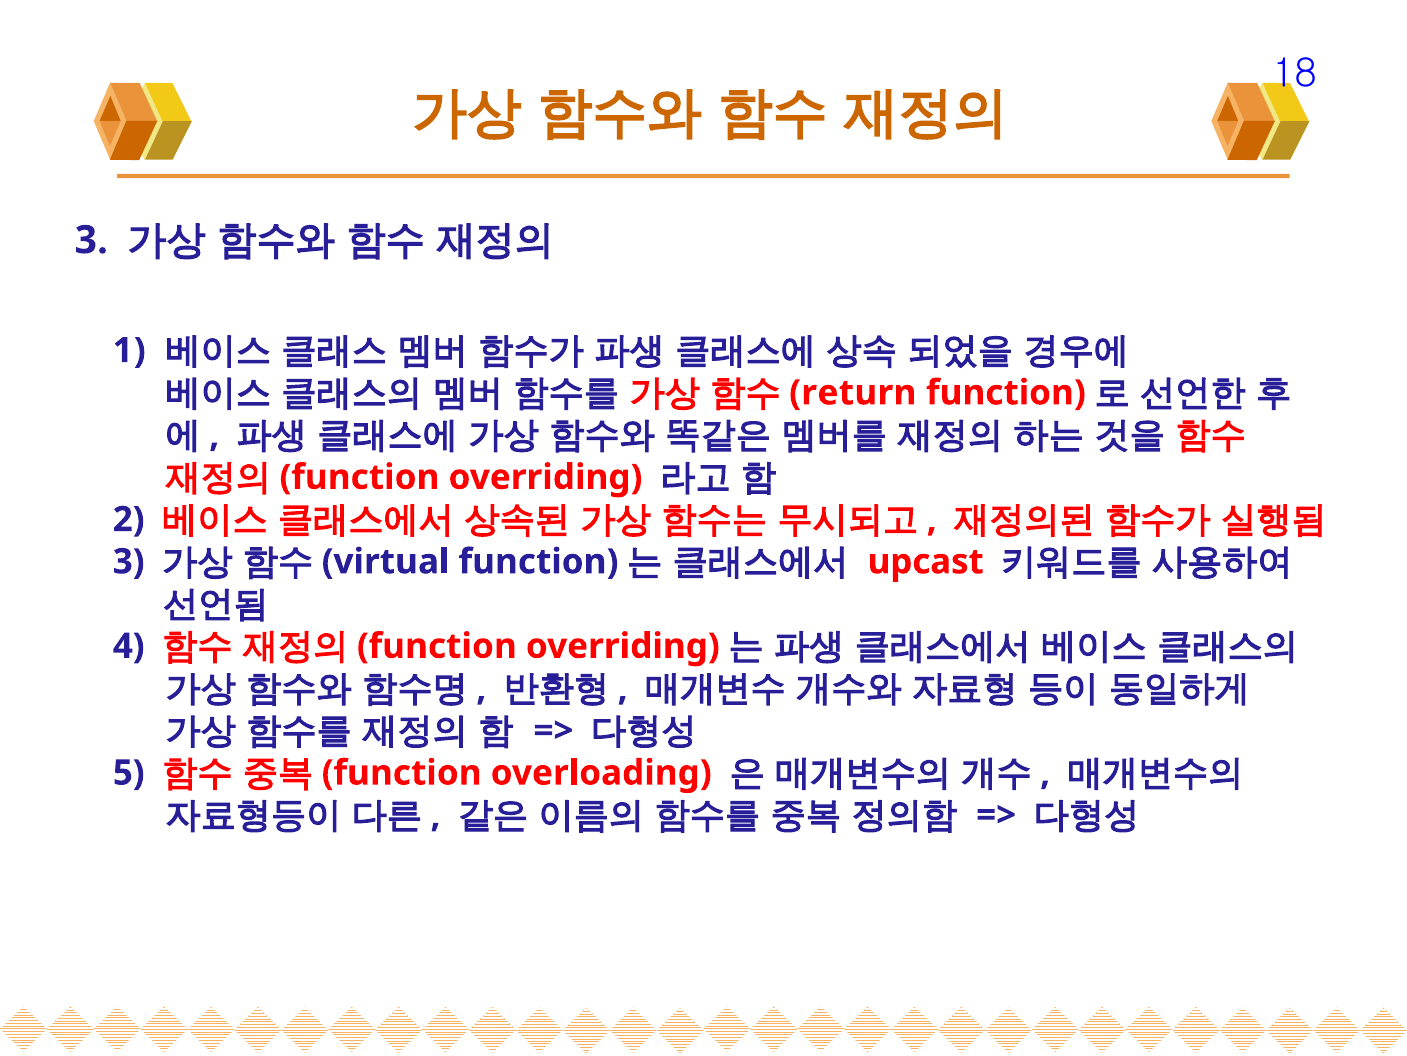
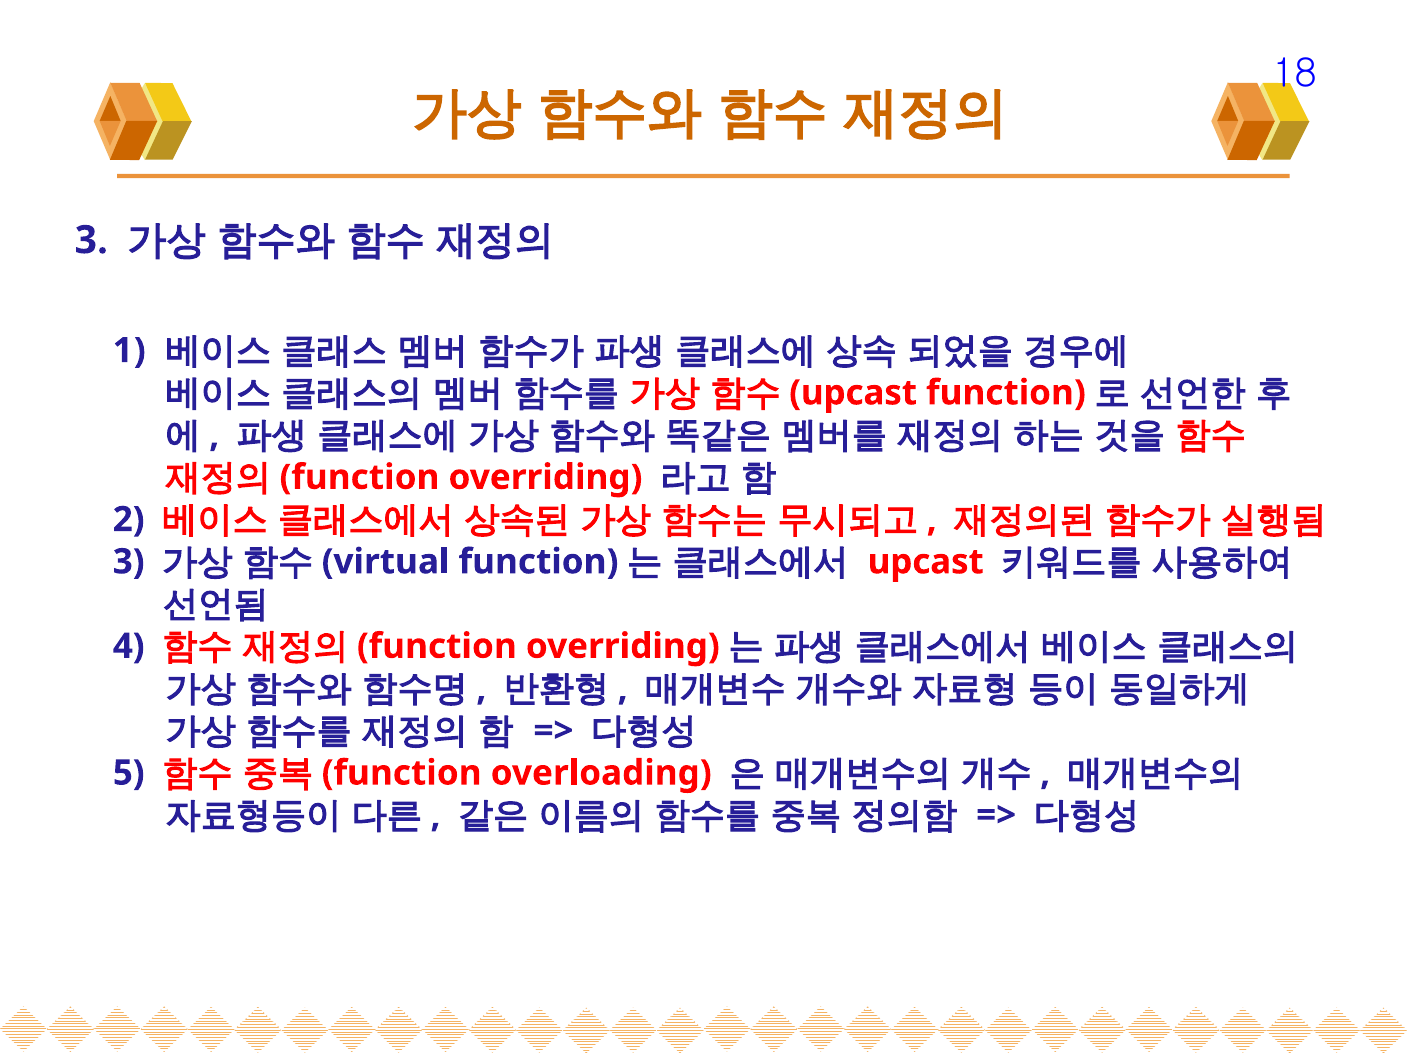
return: return -> upcast (853, 393)
